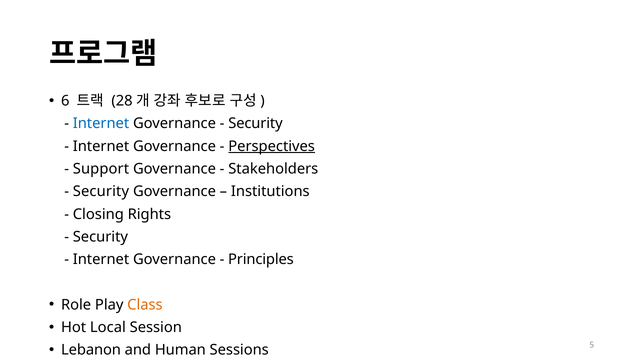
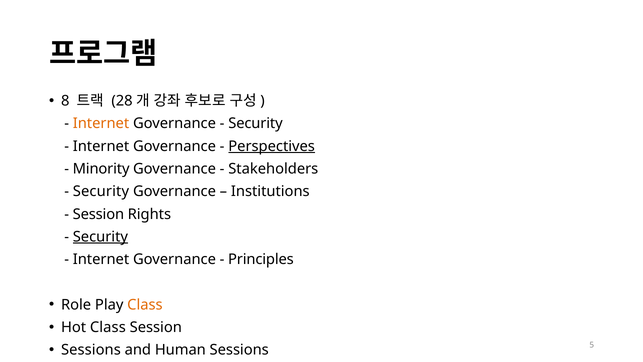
6: 6 -> 8 (65, 101)
Internet colour: blue -> orange (101, 124)
Support: Support -> Minority (101, 169)
Closing: Closing -> Session (98, 214)
Security underline: none -> present (100, 237)
Hot Local: Local -> Class (108, 327)
Lebanon: Lebanon -> Sessions (91, 350)
